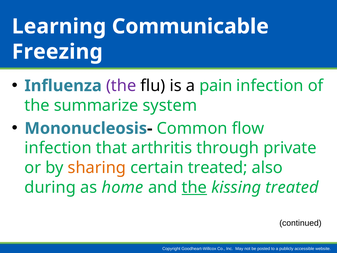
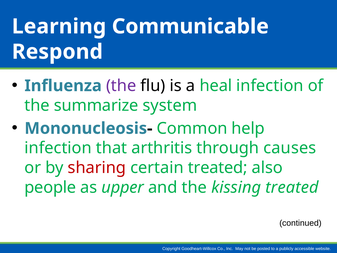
Freezing: Freezing -> Respond (57, 52)
pain: pain -> heal (216, 86)
flow: flow -> help (248, 128)
private: private -> causes (290, 148)
sharing colour: orange -> red (97, 168)
during: during -> people (50, 187)
home: home -> upper (123, 187)
the underline: present -> none (194, 187)
